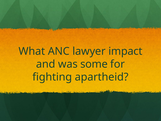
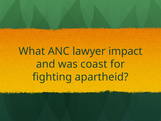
some: some -> coast (94, 64)
